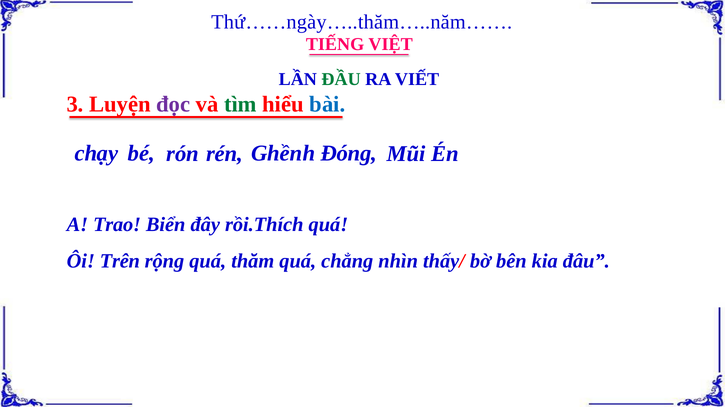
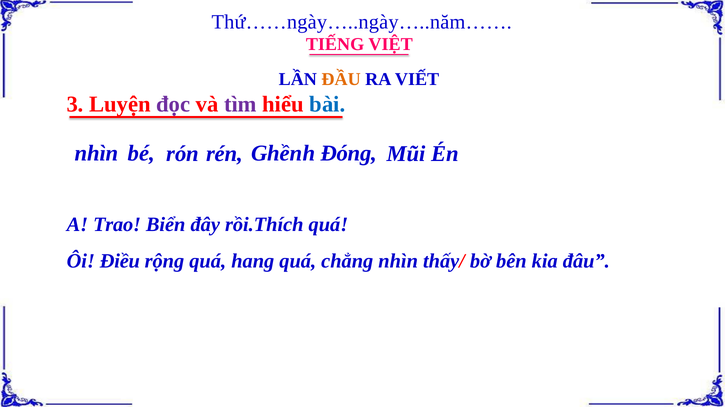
Thứ……ngày…..thăm…..năm……: Thứ……ngày…..thăm…..năm…… -> Thứ……ngày…..ngày…..năm…… (362, 22)
ĐẦU colour: green -> orange (341, 79)
tìm colour: green -> purple (240, 104)
chạy: chạy -> nhìn (96, 153)
Trên: Trên -> Điều (120, 261)
thăm: thăm -> hang (253, 261)
